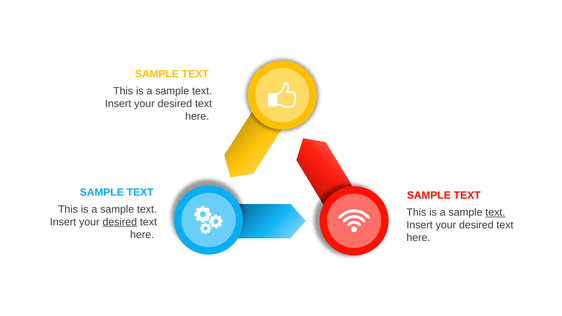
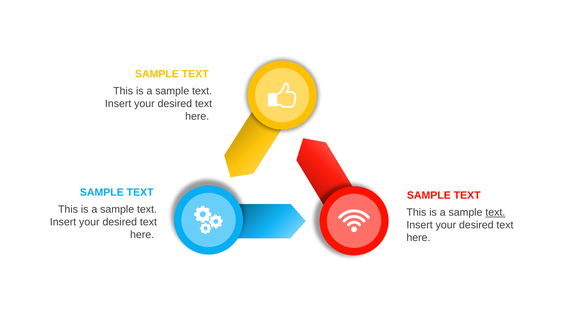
desired underline: present -> none (120, 222)
